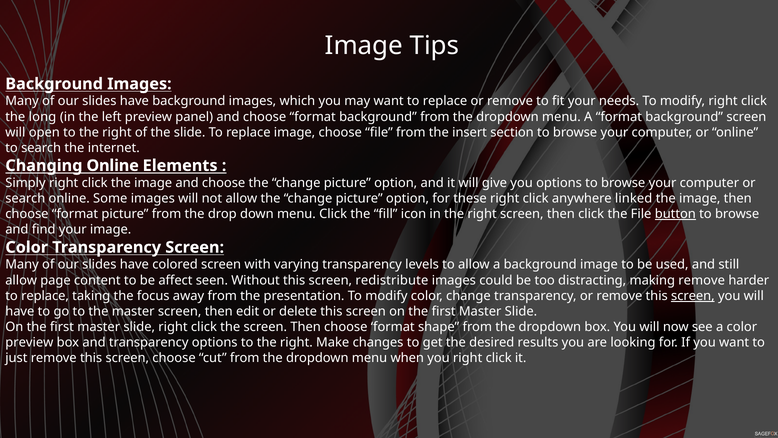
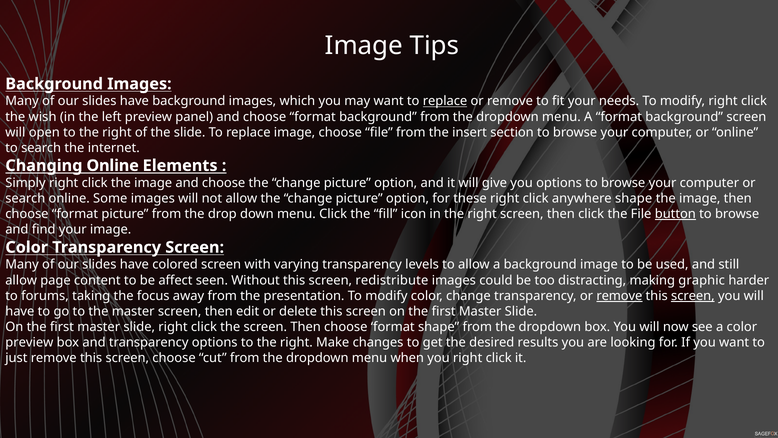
replace underline: none -> present (445, 101)
long: long -> wish (43, 117)
anywhere linked: linked -> shape (634, 198)
making remove: remove -> graphic (702, 280)
replace: replace -> forums (45, 296)
remove underline: none -> present (619, 296)
